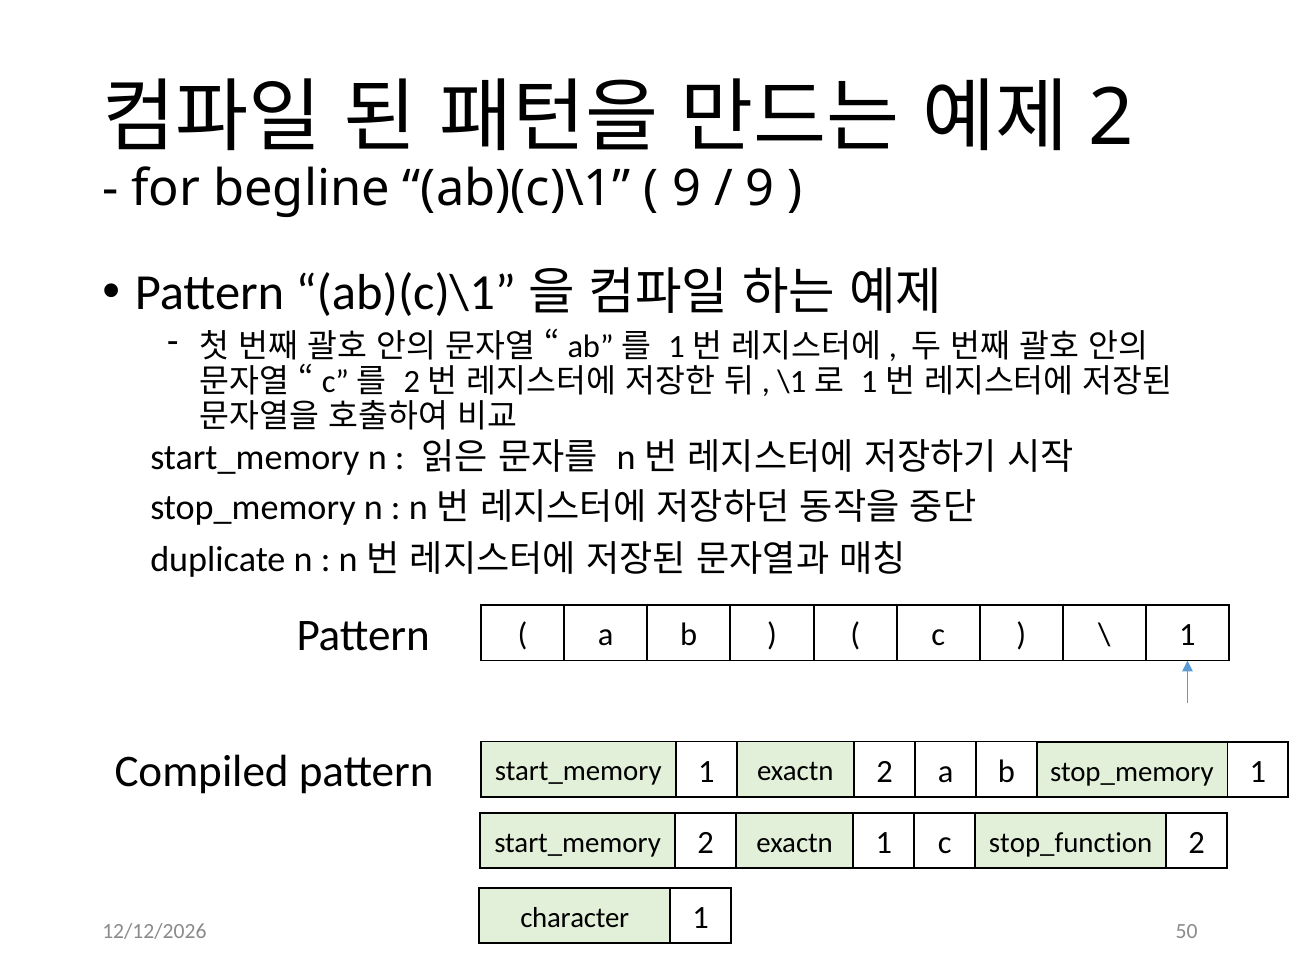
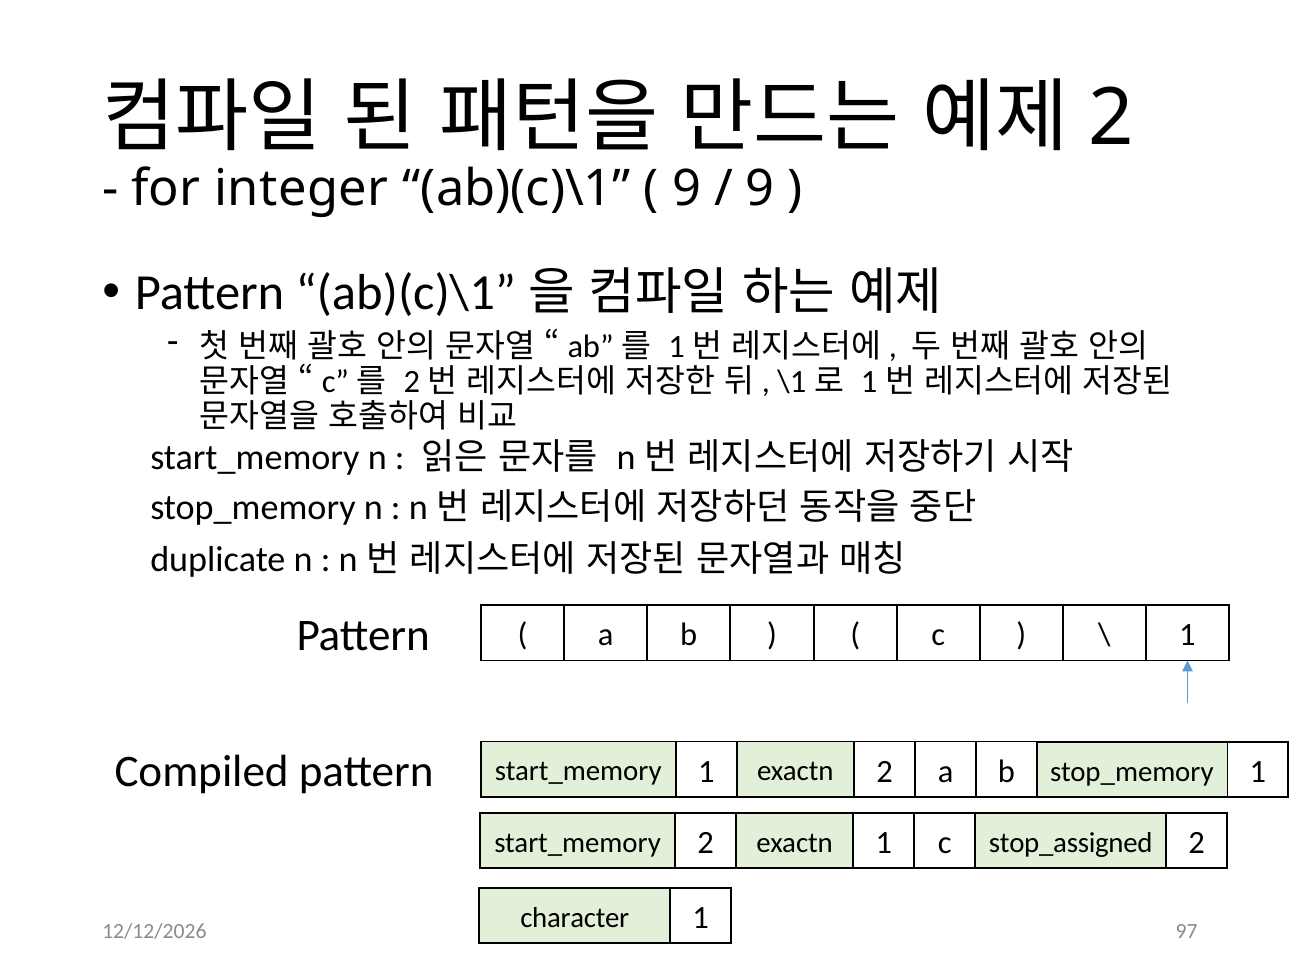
begline: begline -> integer (301, 189)
stop_function: stop_function -> stop_assigned (1071, 843)
50: 50 -> 97 (1187, 931)
